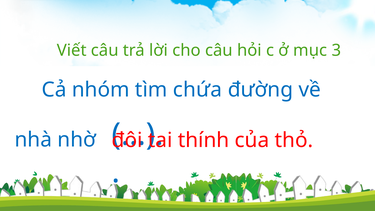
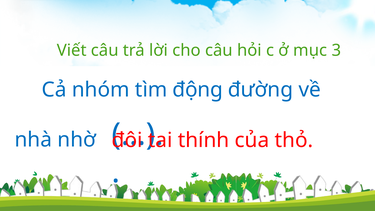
chứa: chứa -> động (198, 90)
